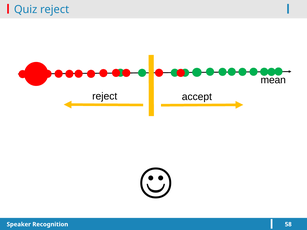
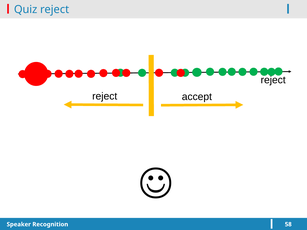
mean: mean -> reject (273, 80)
